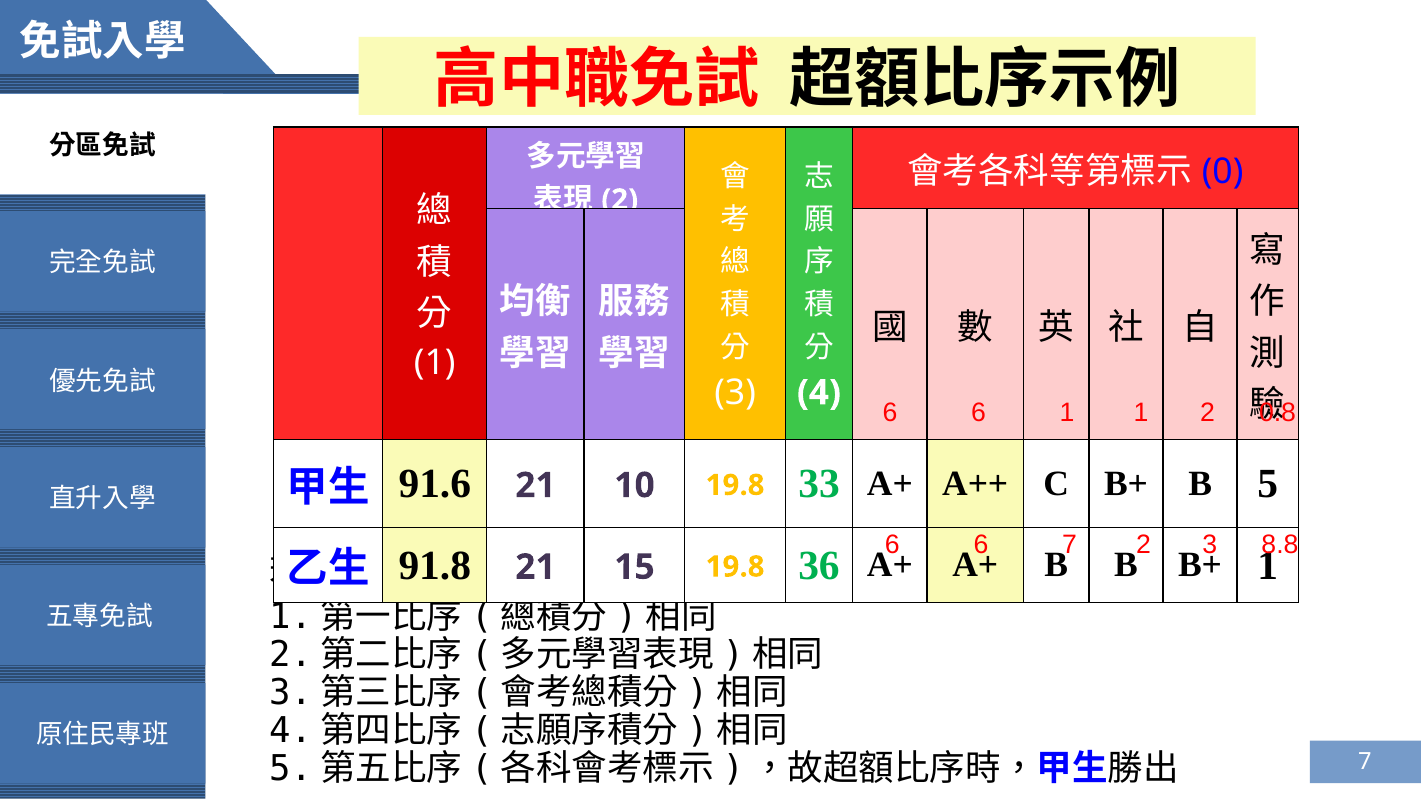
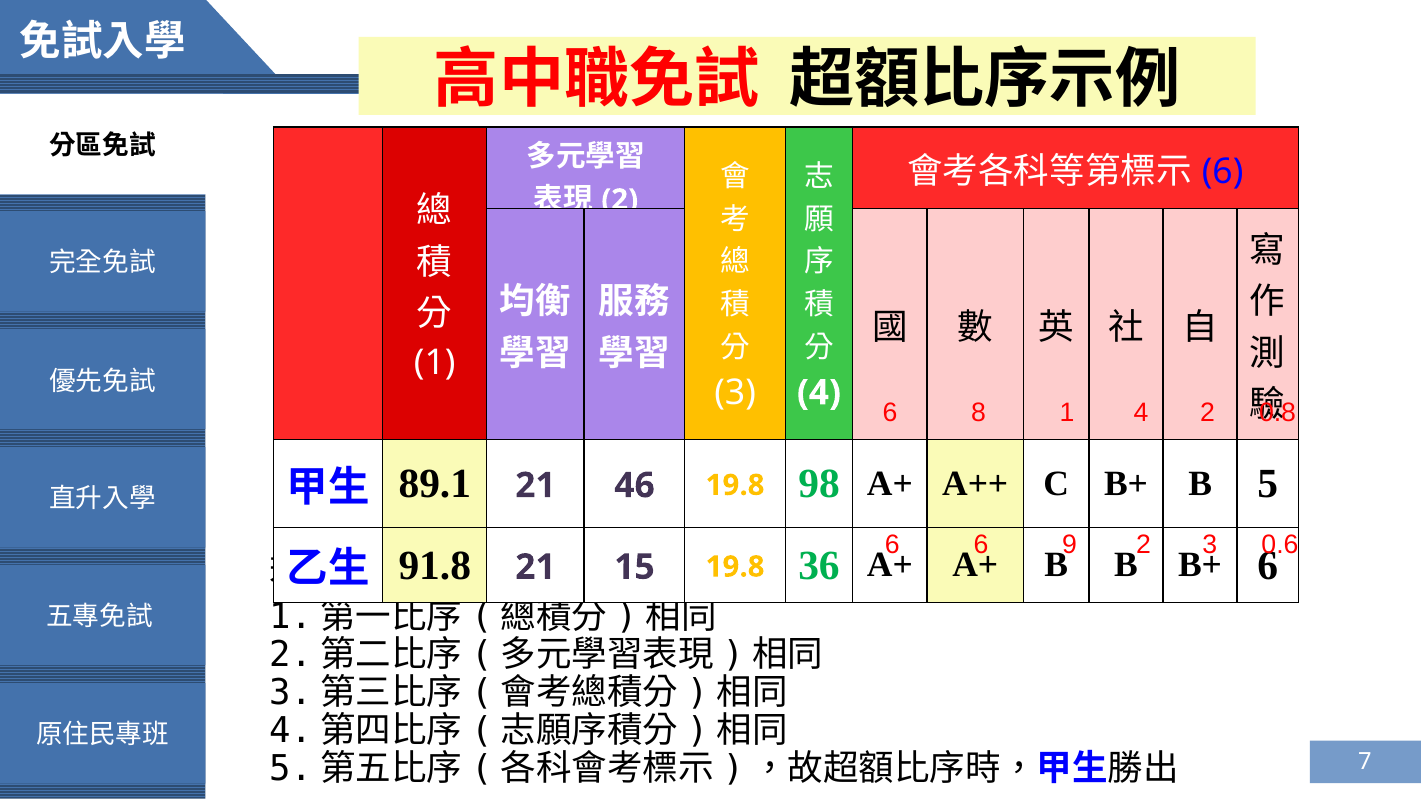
0: 0 -> 6 (1223, 171)
6: 6 -> 8 (979, 413)
1 1: 1 -> 4 (1141, 413)
91.6: 91.6 -> 89.1 (435, 484)
10: 10 -> 46 (634, 486)
33: 33 -> 98 (819, 484)
7: 7 -> 9 (1070, 545)
8.8: 8.8 -> 0.6 (1280, 545)
1: 1 -> 6 (1268, 566)
